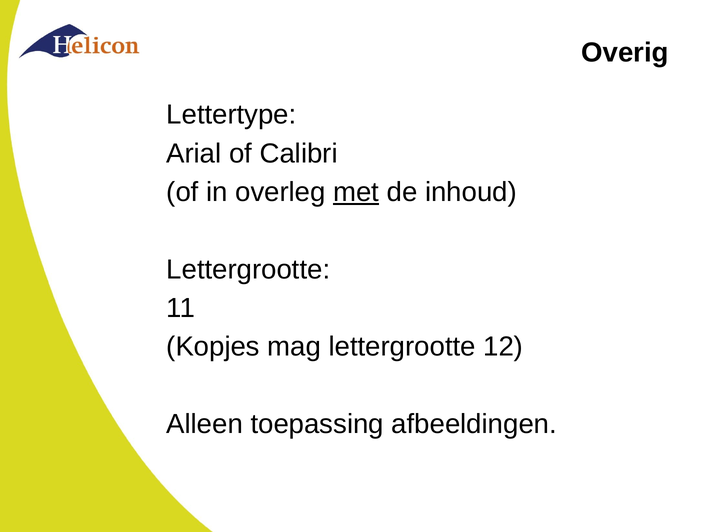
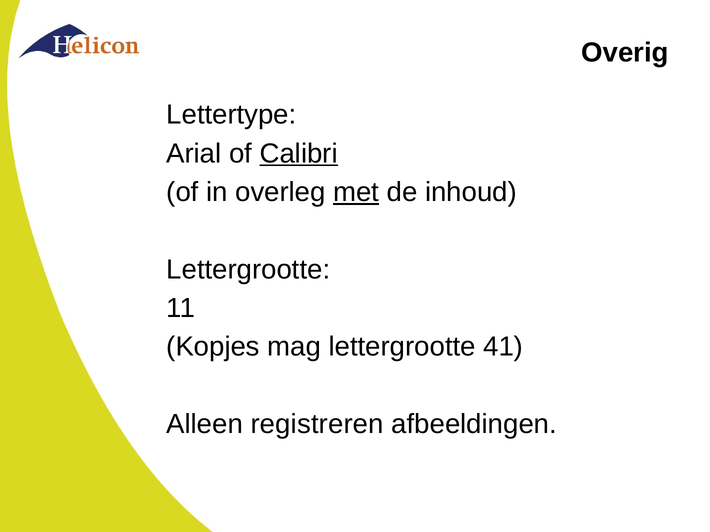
Calibri underline: none -> present (299, 154)
12: 12 -> 41 (503, 347)
toepassing: toepassing -> registreren (317, 424)
